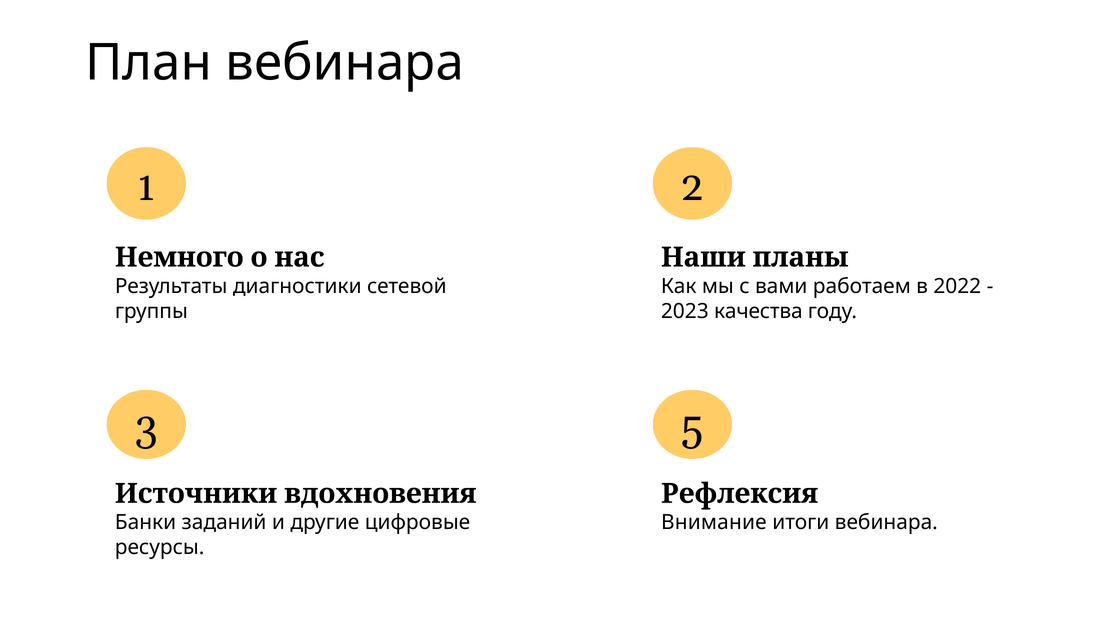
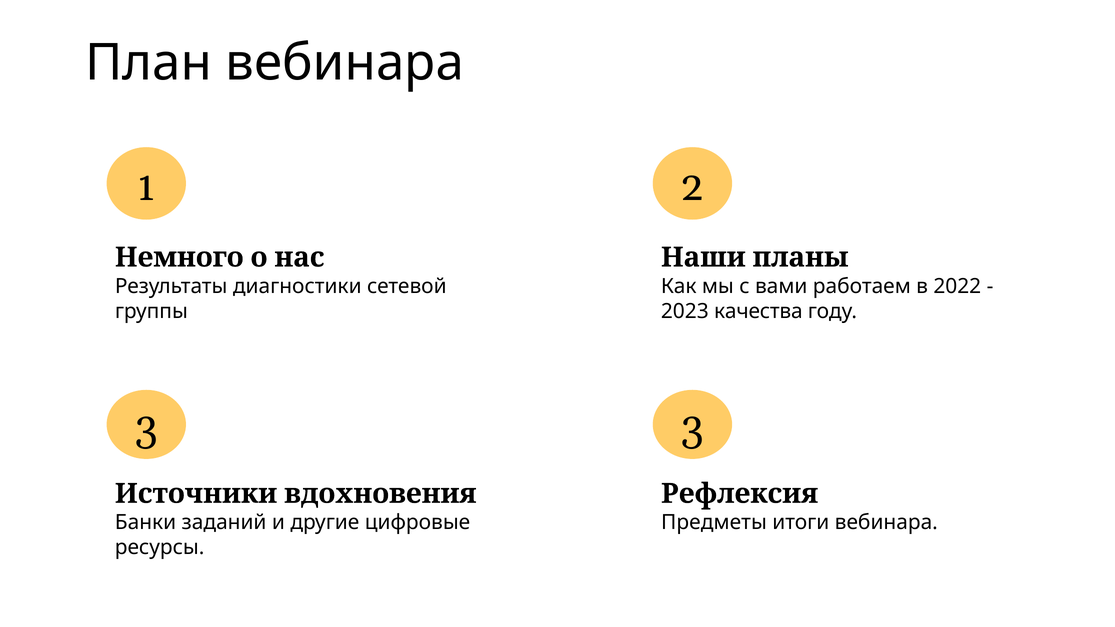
3 5: 5 -> 3 (692, 427)
Внимание: Внимание -> Предметы (714, 523)
